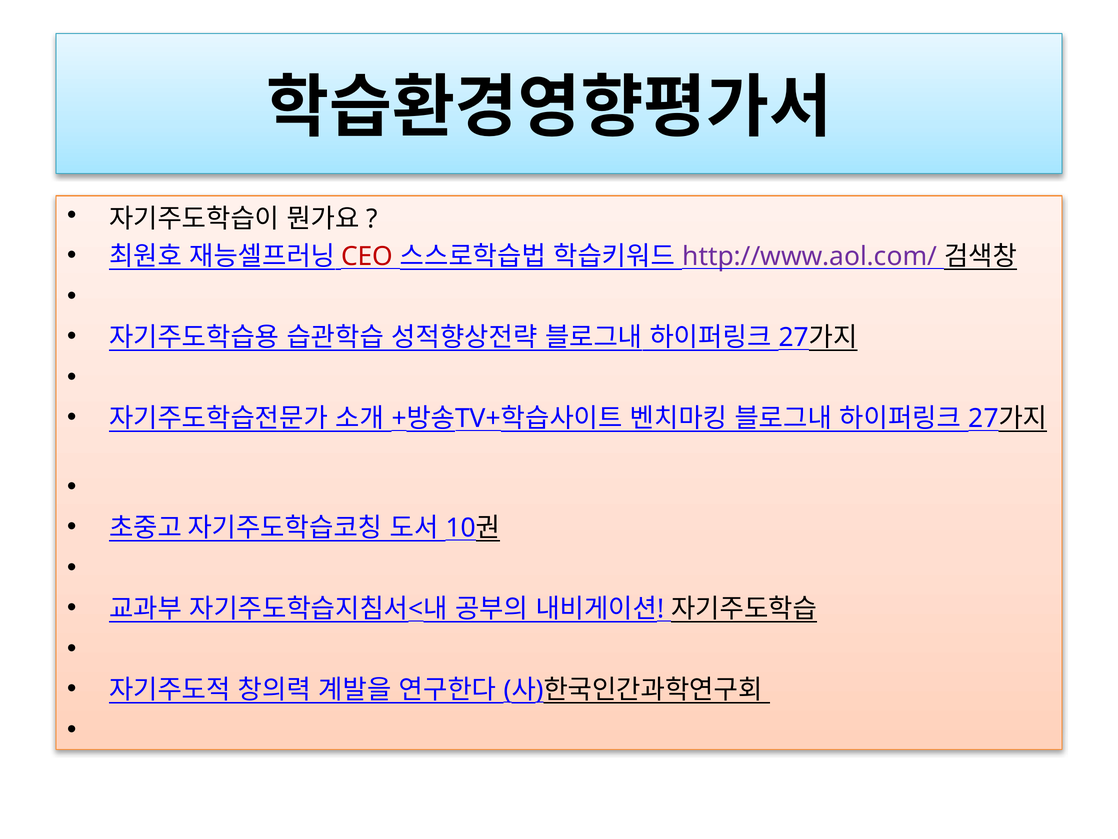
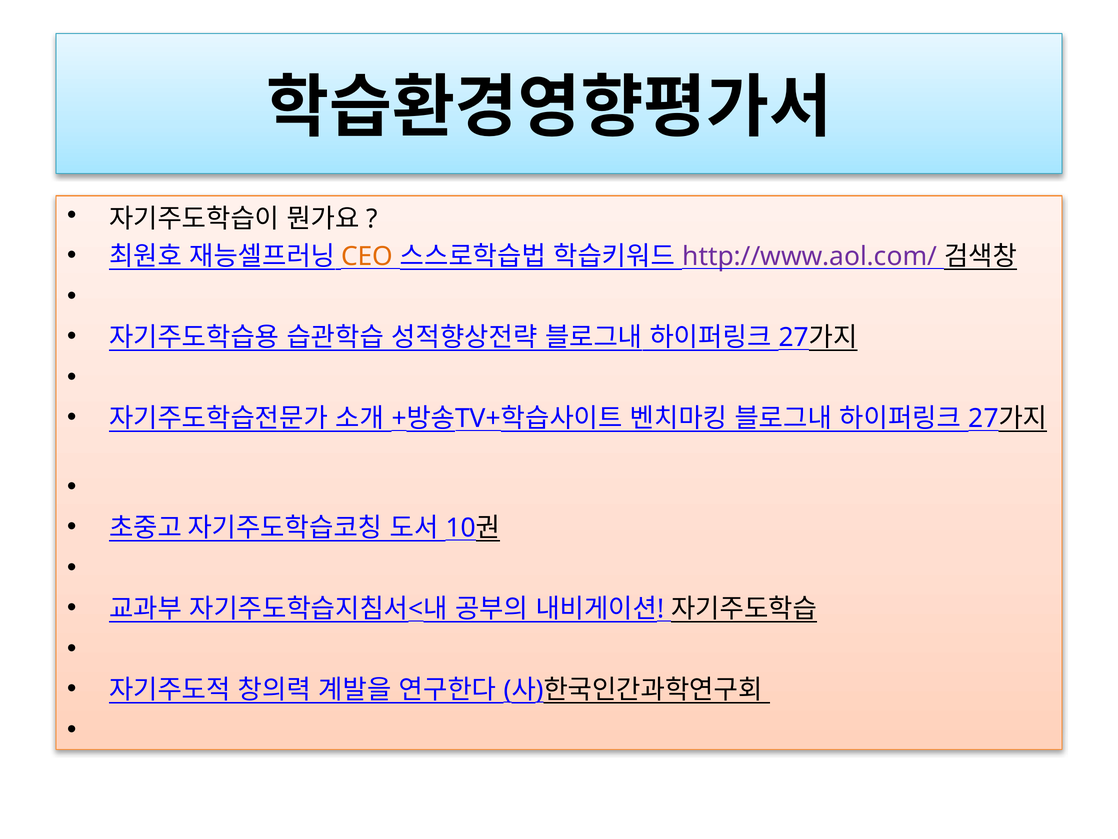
CEO colour: red -> orange (367, 256)
